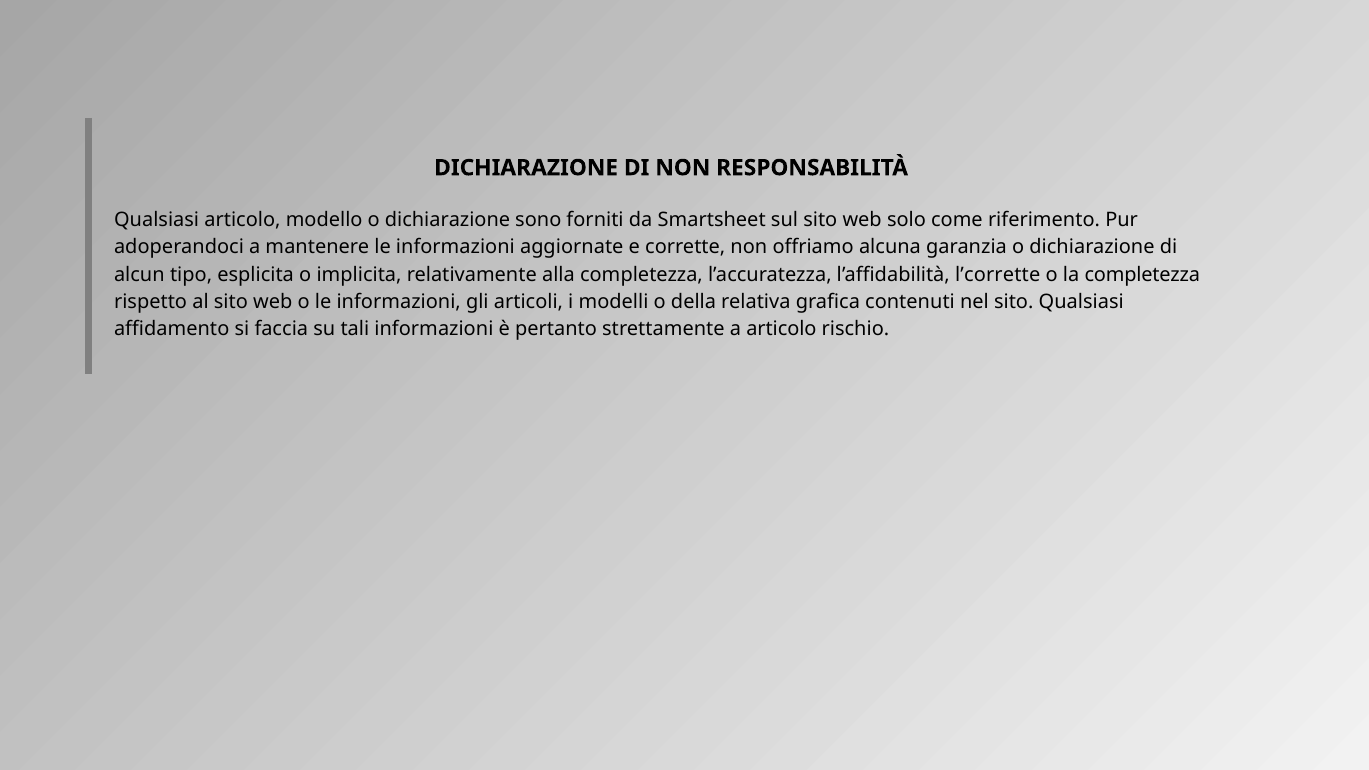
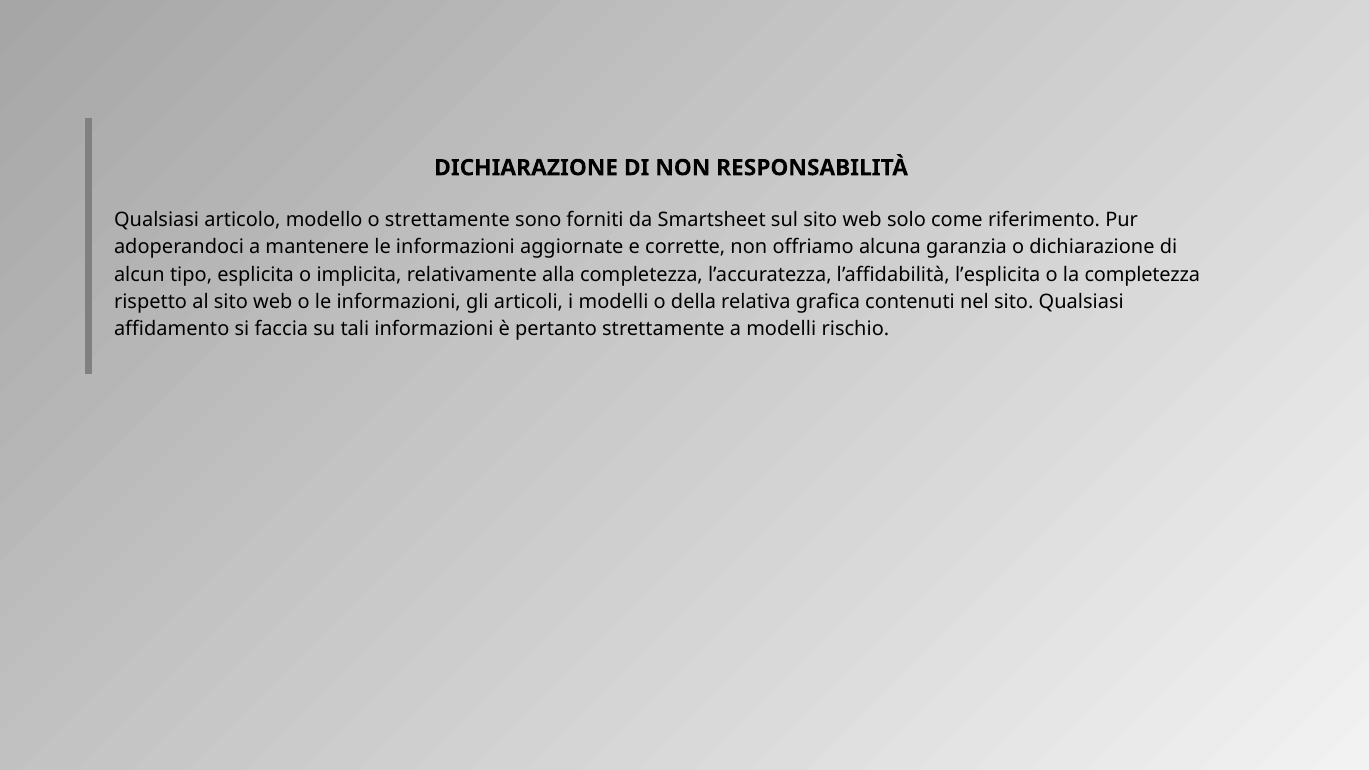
modello o dichiarazione: dichiarazione -> strettamente (447, 220)
l’corrette: l’corrette -> l’esplicita (998, 274)
a articolo: articolo -> modelli (781, 329)
